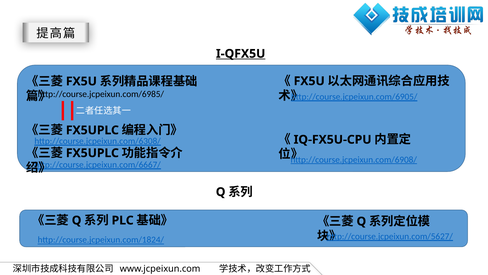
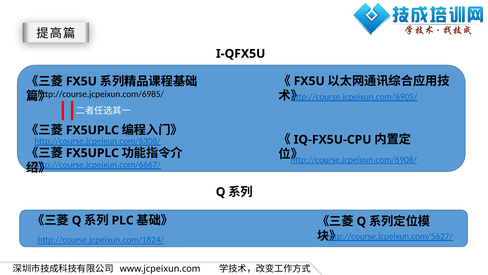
I-QFX5U underline: present -> none (241, 54)
